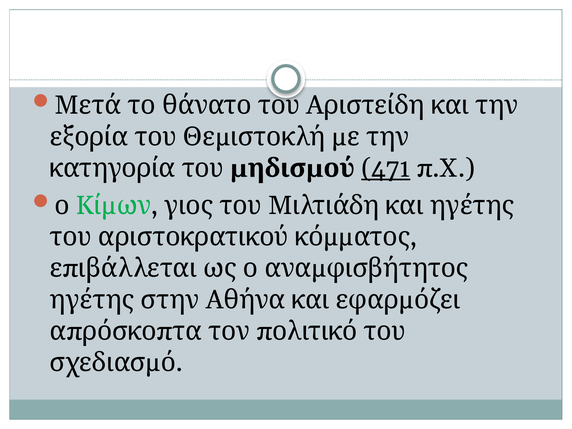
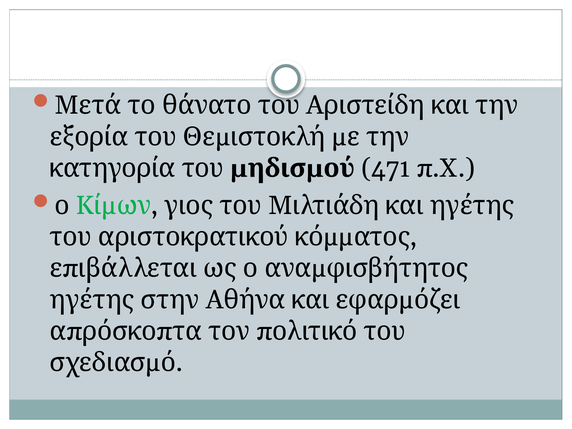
471 underline: present -> none (386, 168)
